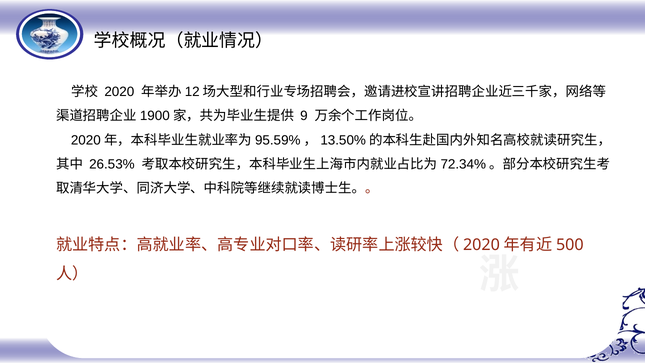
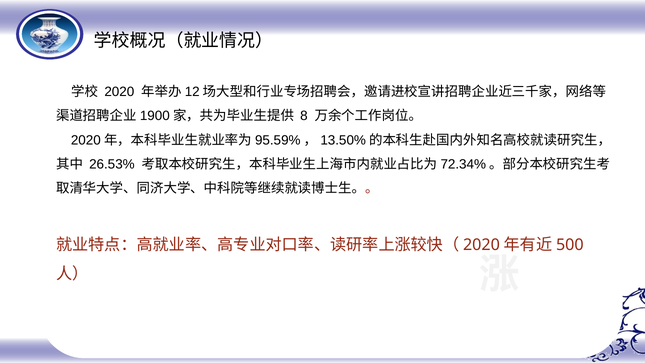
9: 9 -> 8 (304, 116)
